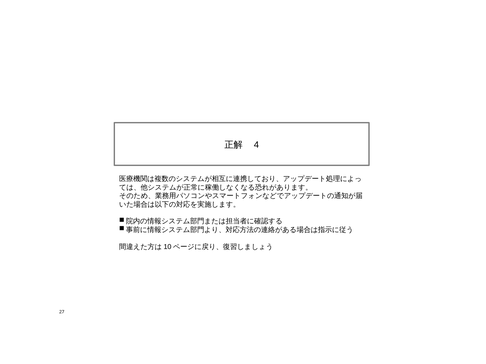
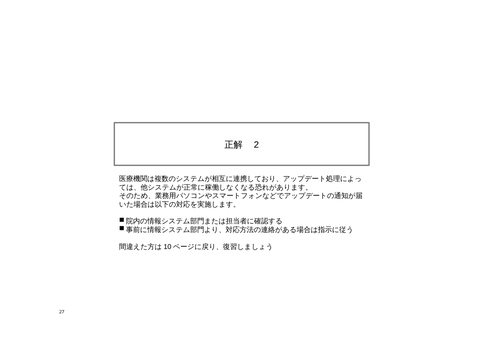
4: 4 -> 2 (256, 145)
